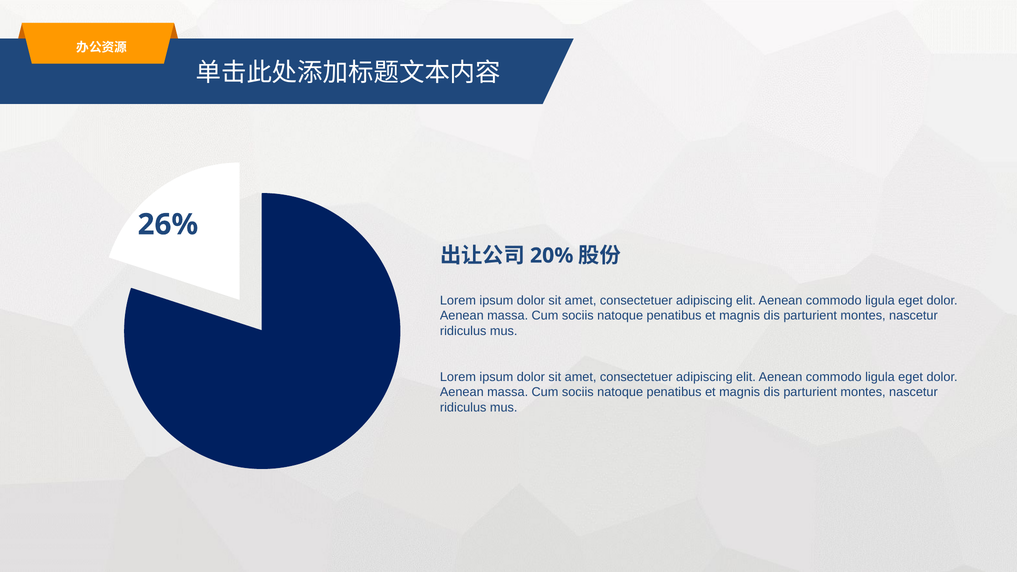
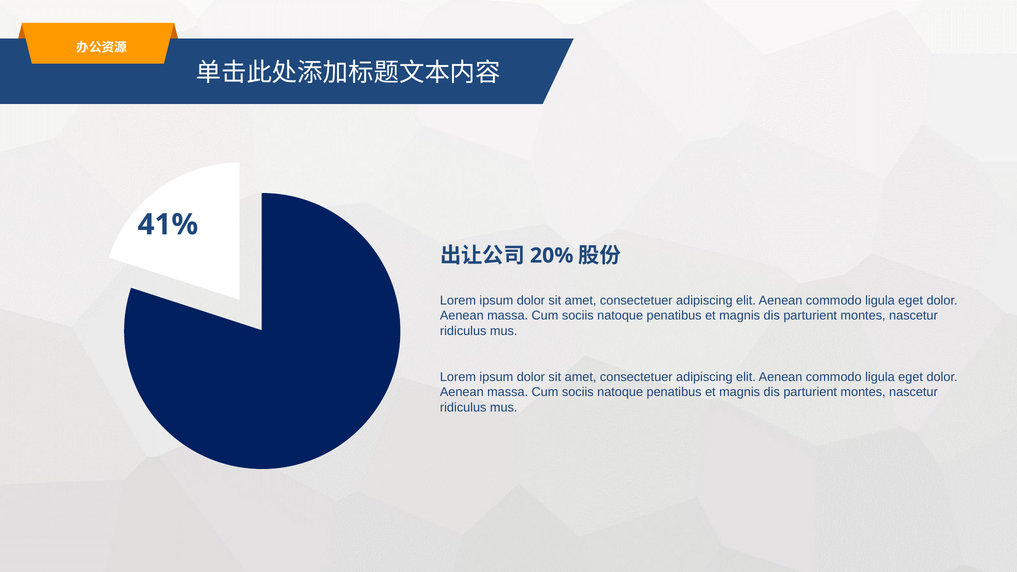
26%: 26% -> 41% (168, 225)
